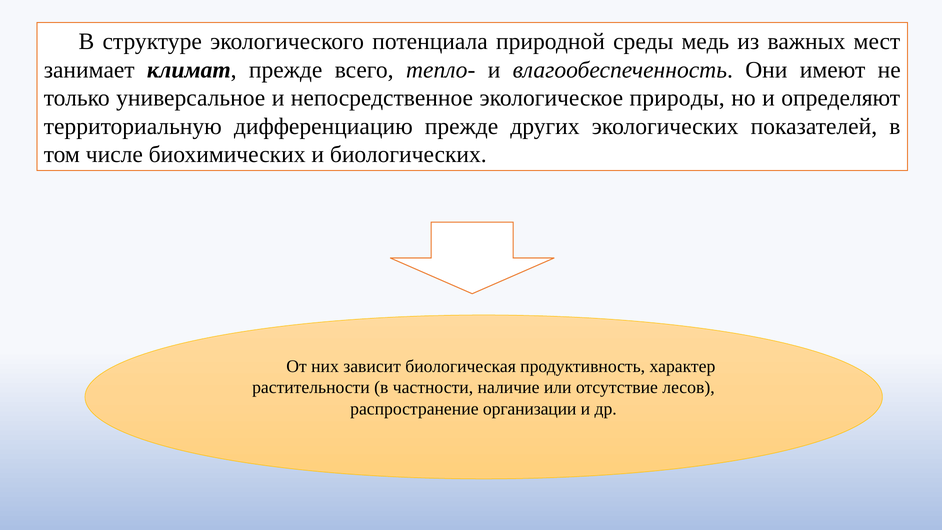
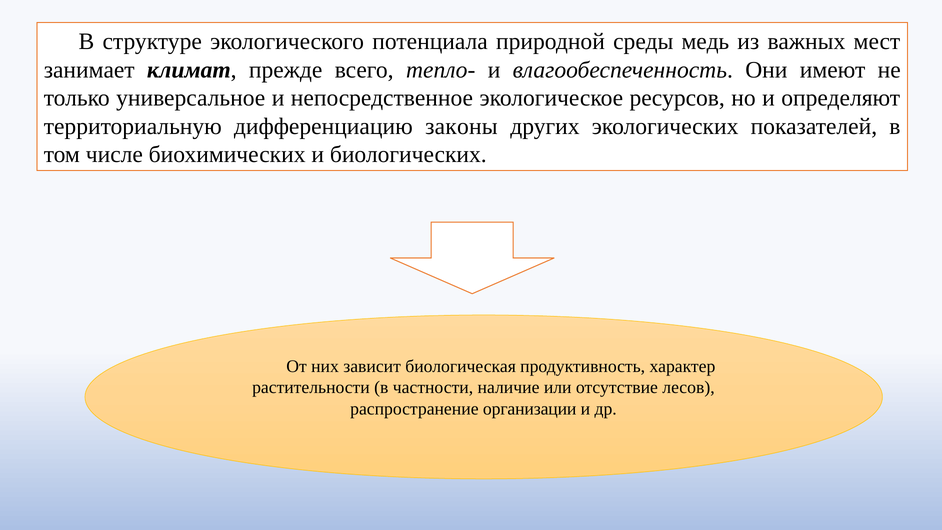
природы: природы -> ресурсов (677, 98)
дифференциацию прежде: прежде -> законы (461, 126)
